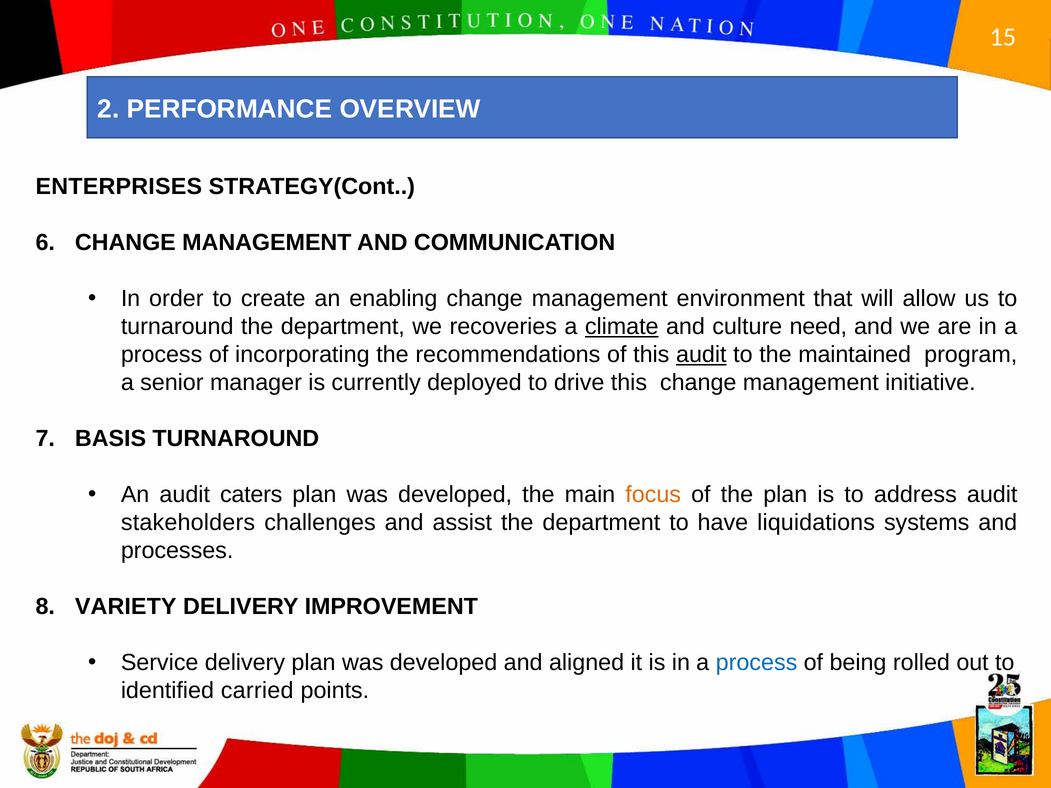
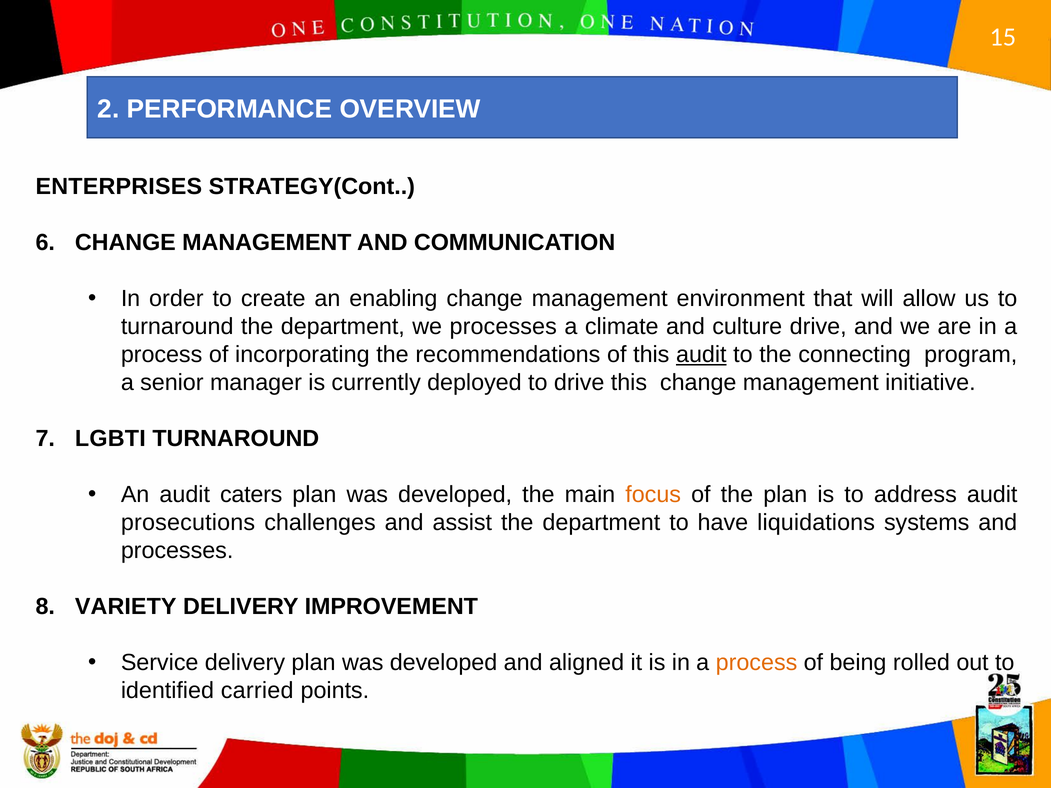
we recoveries: recoveries -> processes (503, 327)
climate underline: present -> none (622, 327)
culture need: need -> drive (818, 327)
maintained: maintained -> connecting (855, 355)
BASIS: BASIS -> LGBTI (110, 439)
stakeholders: stakeholders -> prosecutions (188, 523)
process colour: blue -> orange (757, 663)
